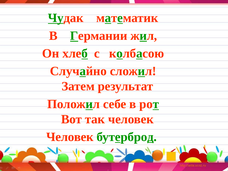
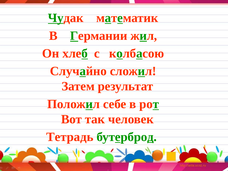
Человек: Человек -> Тетрадь (70, 137)
